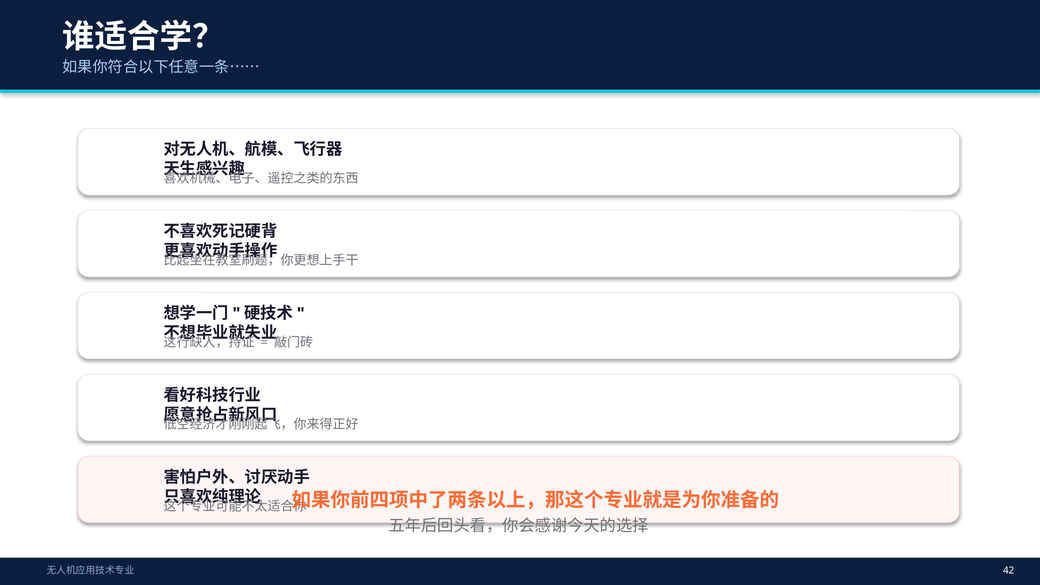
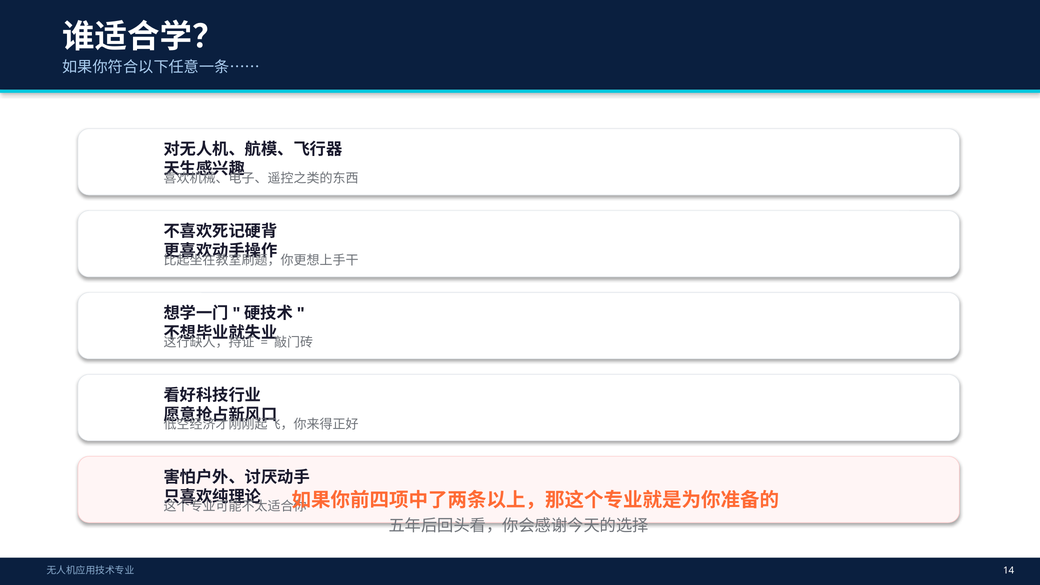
42: 42 -> 14 (1009, 570)
